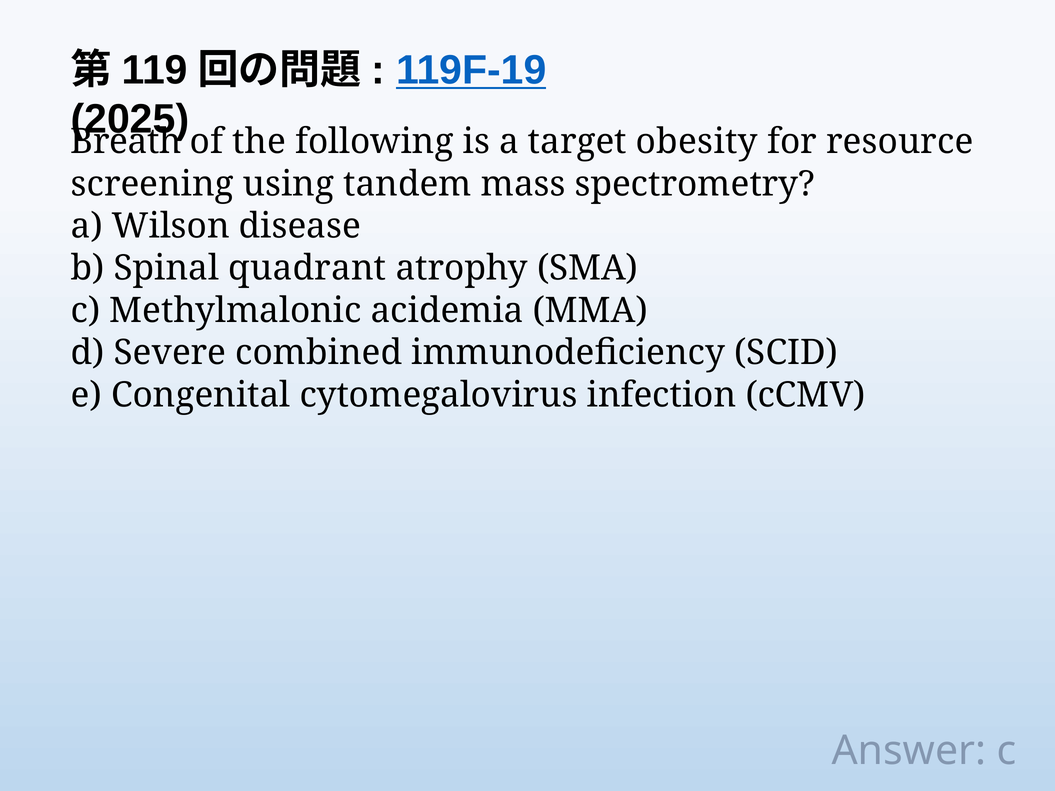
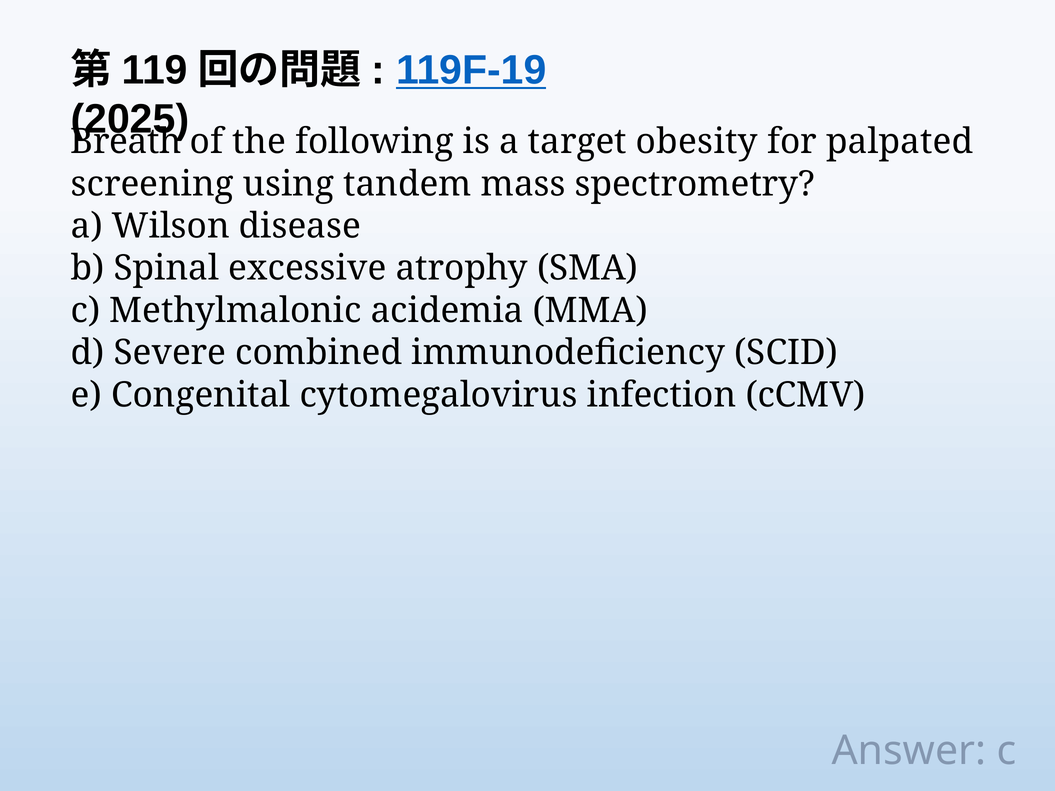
resource: resource -> palpated (900, 142)
quadrant: quadrant -> excessive (307, 268)
